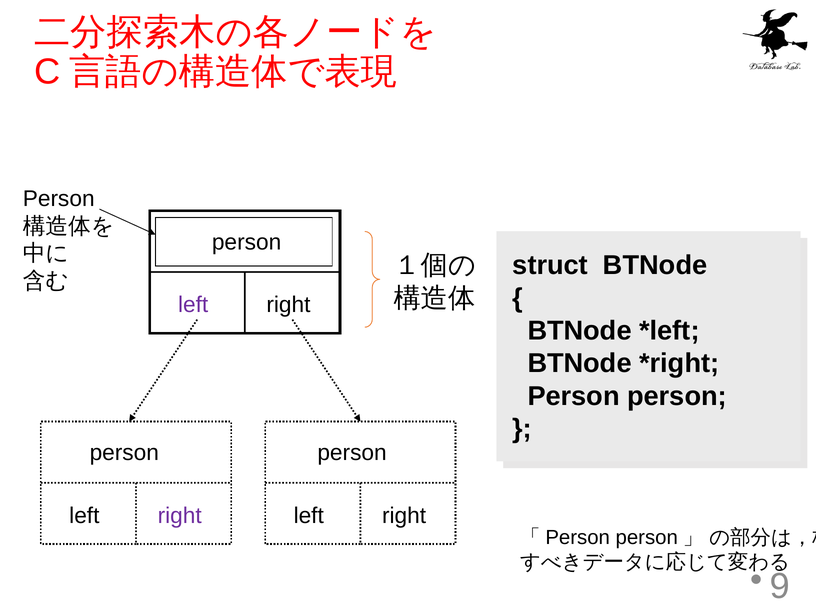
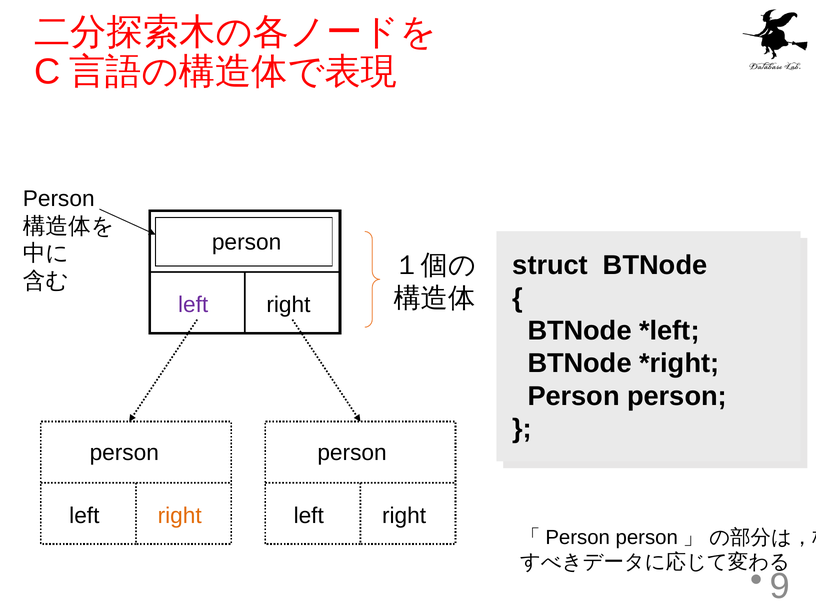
right colour: purple -> orange (180, 516)
